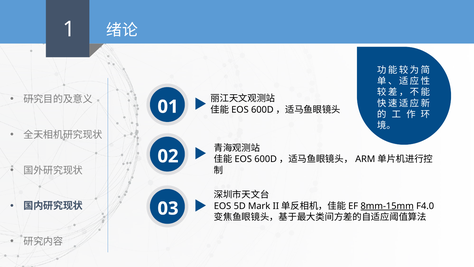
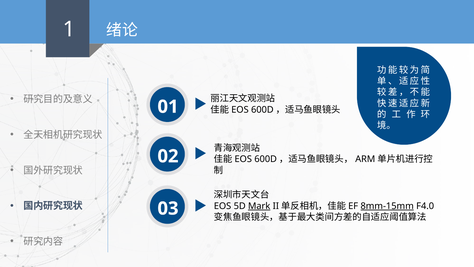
Mark underline: none -> present (259, 206)
